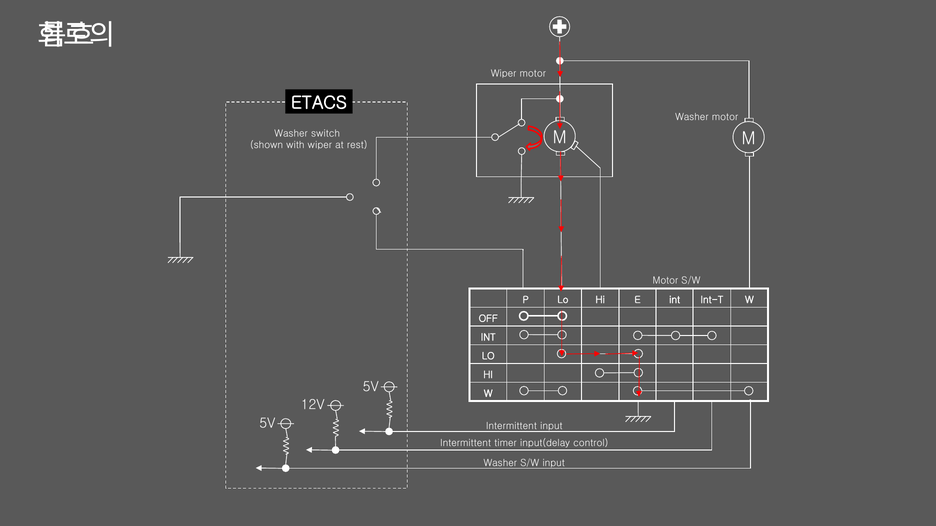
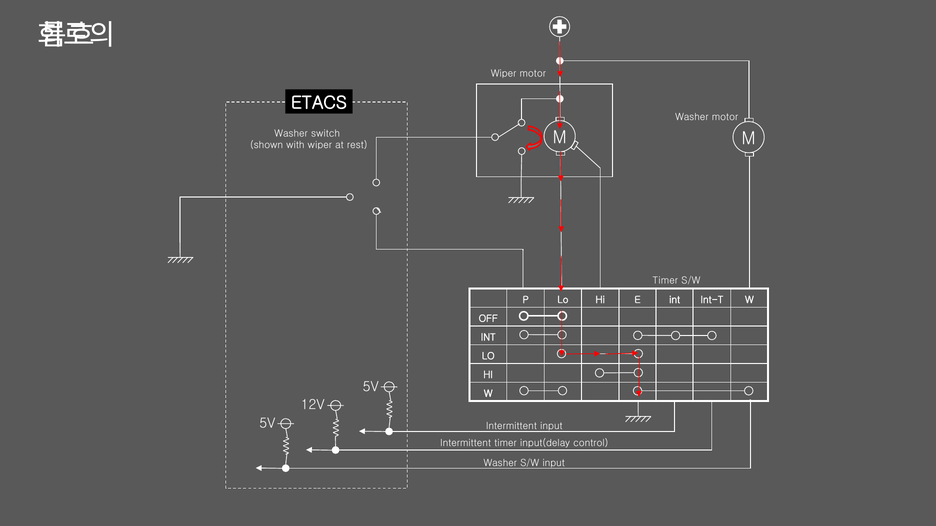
Motor: Motor -> Timer (665, 281)
